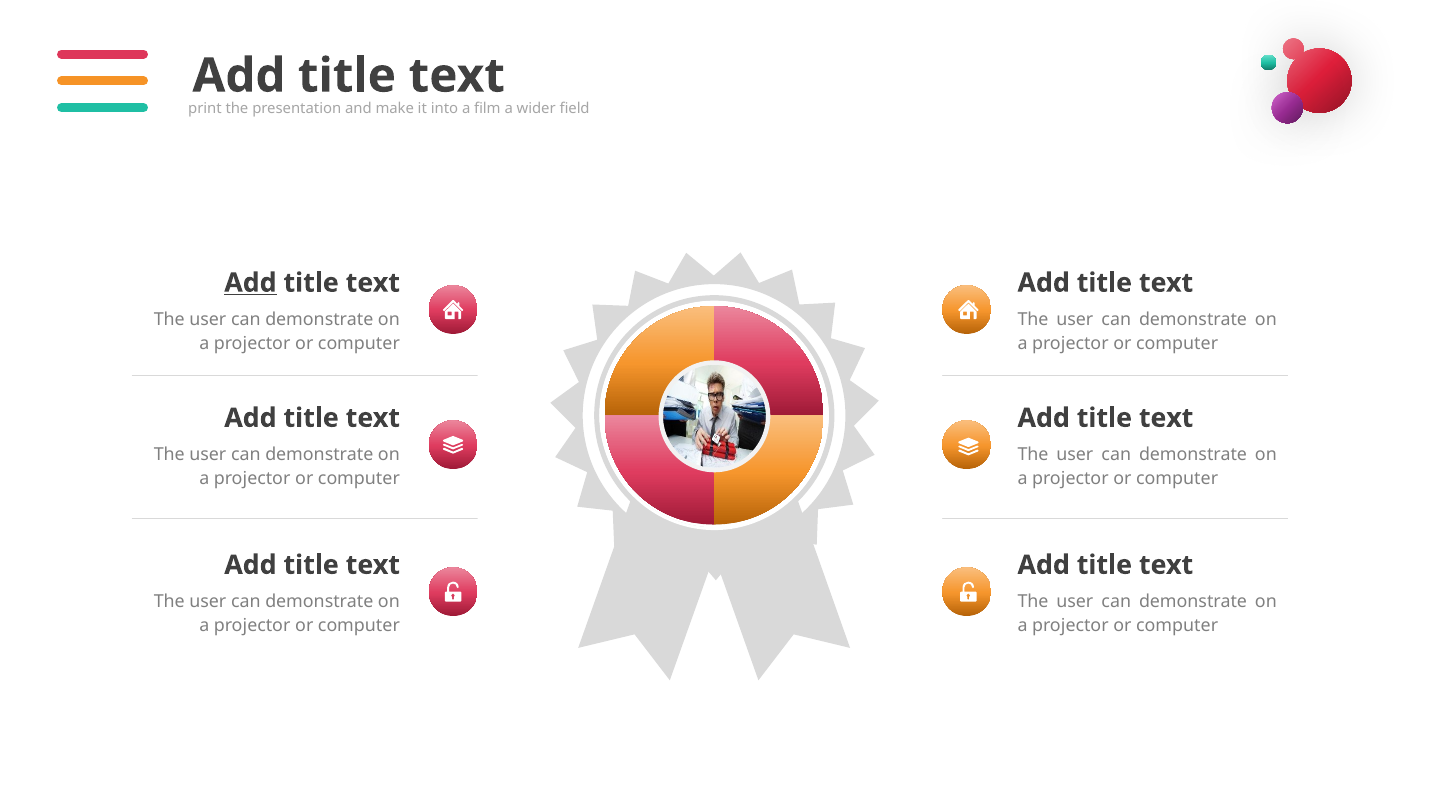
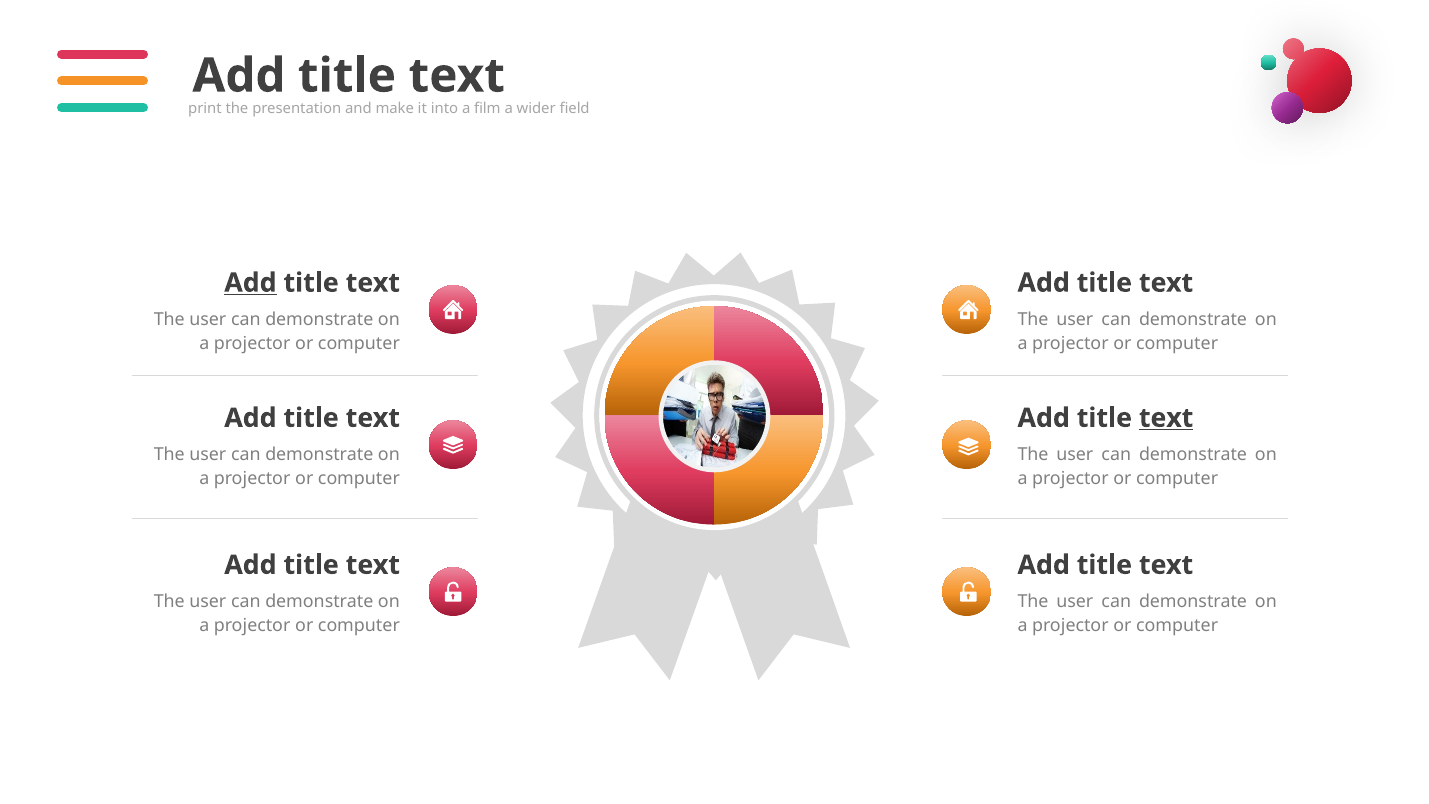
text underline: none -> present (1166, 418)
